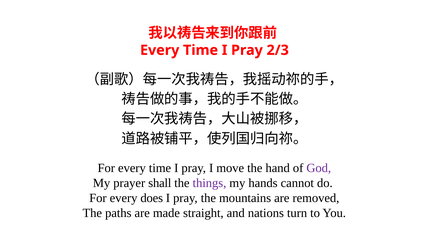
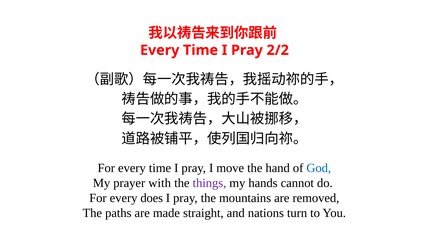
2/3: 2/3 -> 2/2 (278, 50)
God colour: purple -> blue (319, 168)
shall: shall -> with (160, 183)
